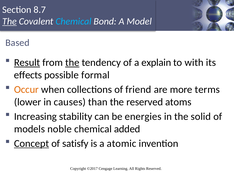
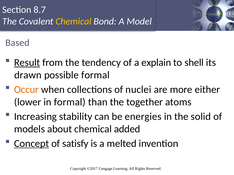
The underline: present -> none (9, 21)
Chemical colour: light blue -> yellow (74, 21)
the underline: present -> none (72, 63)
with: with -> shell (194, 63)
effects: effects -> drawn (28, 75)
friend: friend -> nuclei (138, 90)
terms: terms -> either (207, 90)
in causes: causes -> formal (70, 102)
the reserved: reserved -> together (145, 102)
noble: noble -> about (60, 129)
atomic: atomic -> melted (122, 144)
